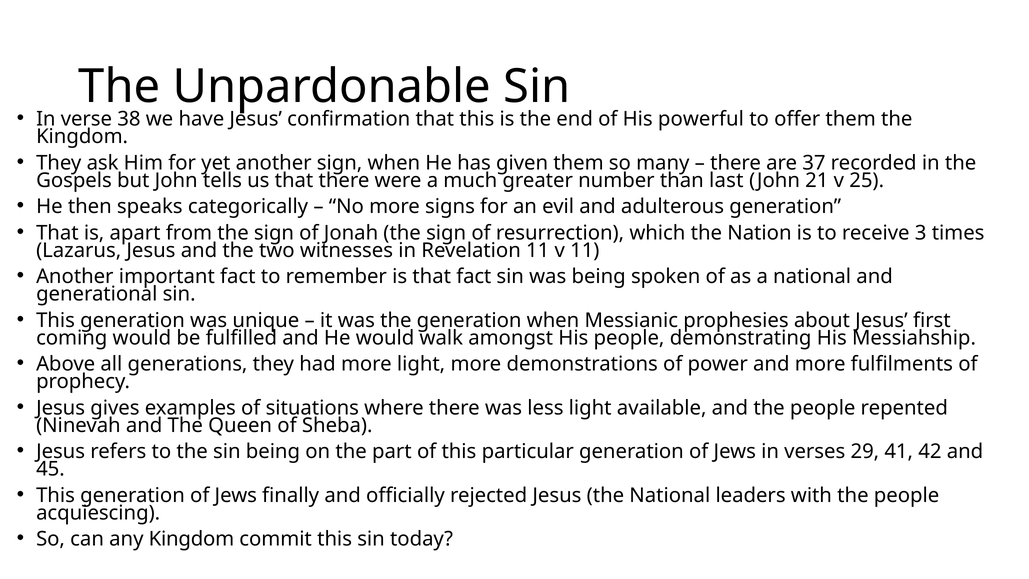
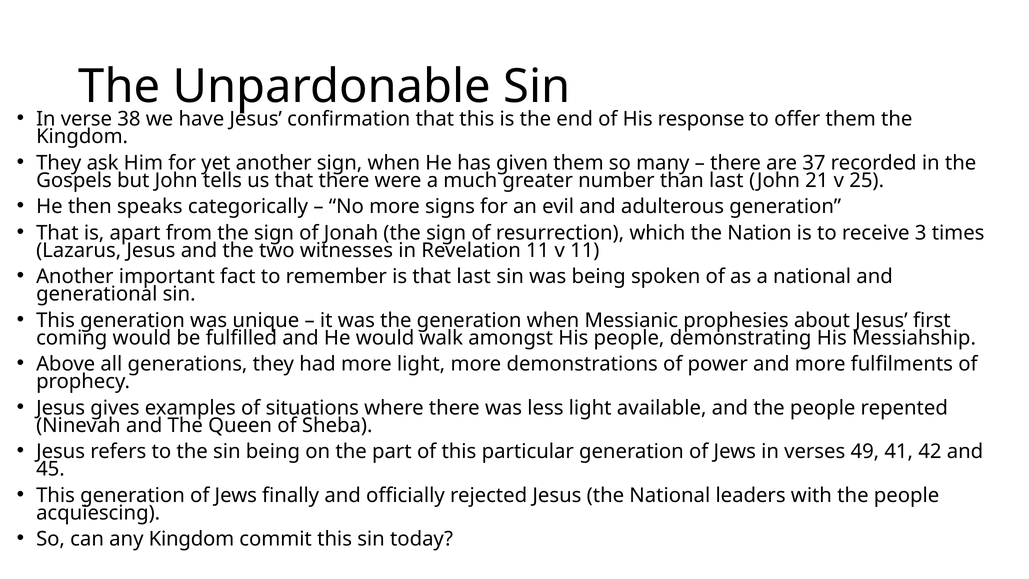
powerful: powerful -> response (701, 119)
that fact: fact -> last (474, 277)
29: 29 -> 49 (865, 452)
